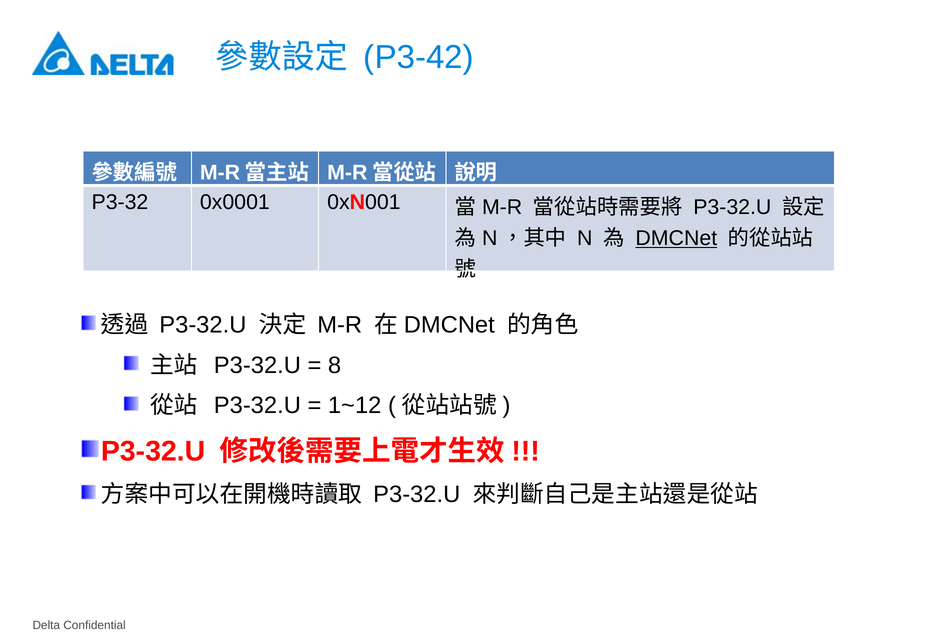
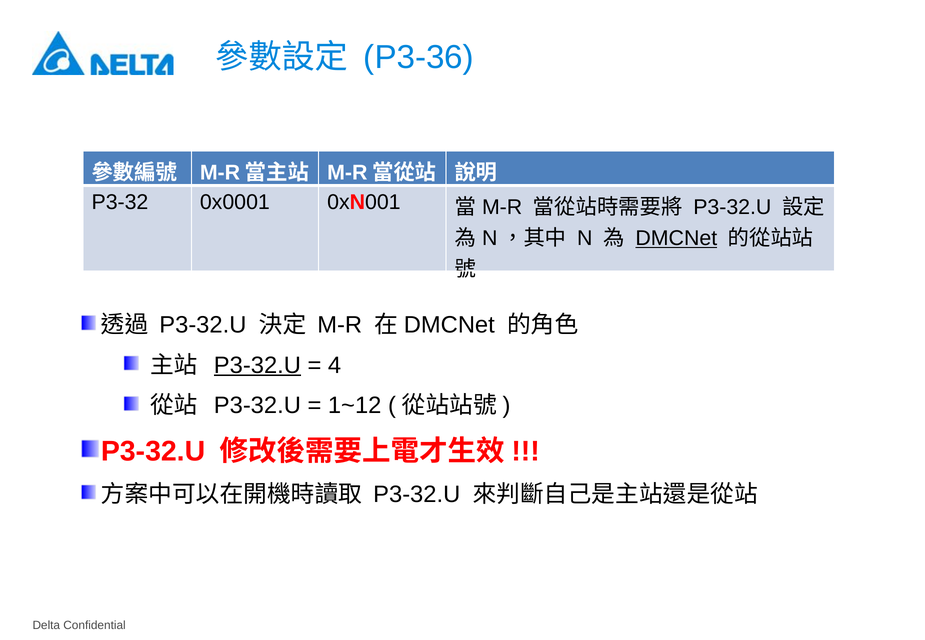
P3-42: P3-42 -> P3-36 (419, 57)
P3-32.U underline: none -> present (257, 365)
8: 8 -> 4 (334, 365)
